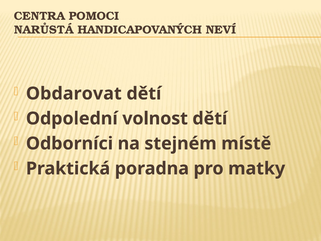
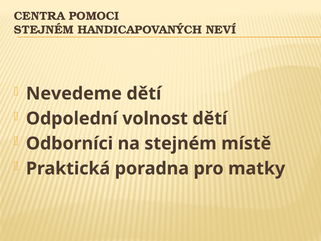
NARŮSTÁ: NARŮSTÁ -> STEJNÉM (44, 30)
Obdarovat: Obdarovat -> Nevedeme (74, 93)
